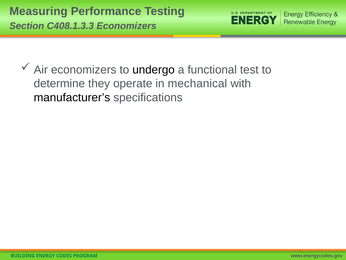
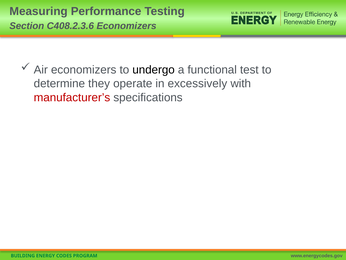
C408.1.3.3: C408.1.3.3 -> C408.2.3.6 (70, 26)
mechanical: mechanical -> excessively (197, 83)
manufacturer’s colour: black -> red (72, 97)
